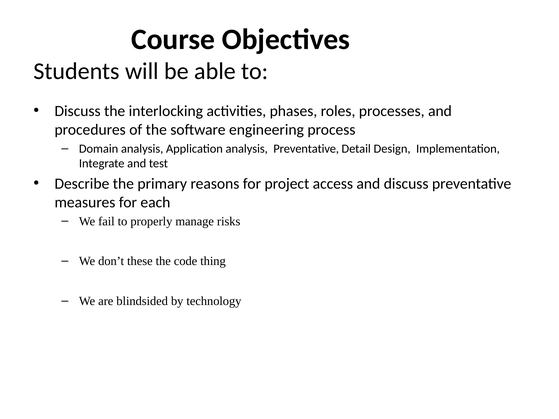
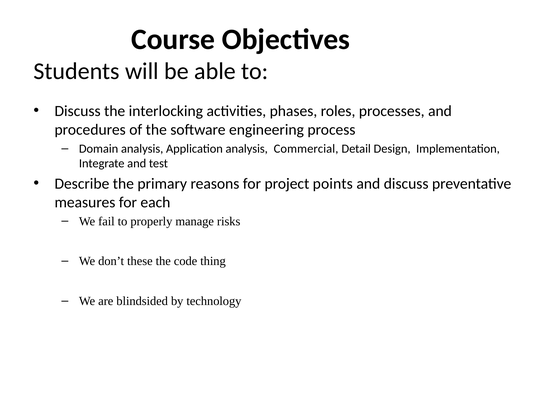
analysis Preventative: Preventative -> Commercial (306, 149)
access: access -> points (333, 184)
